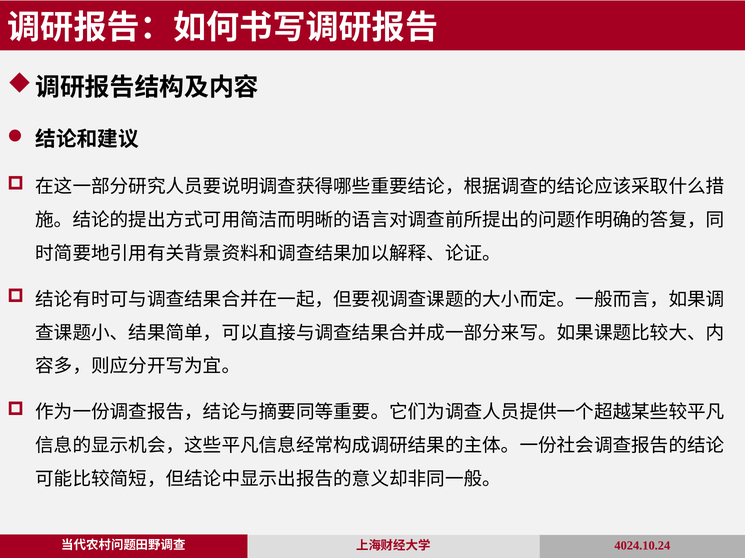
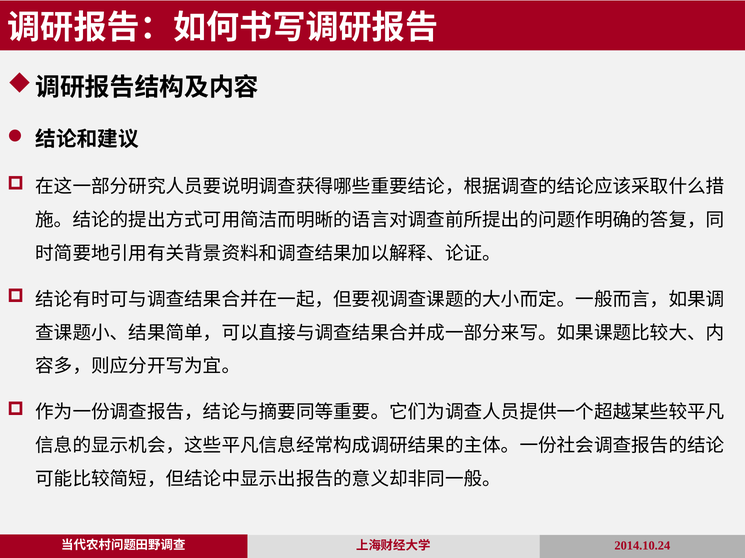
4024.10.24: 4024.10.24 -> 2014.10.24 (642, 546)
